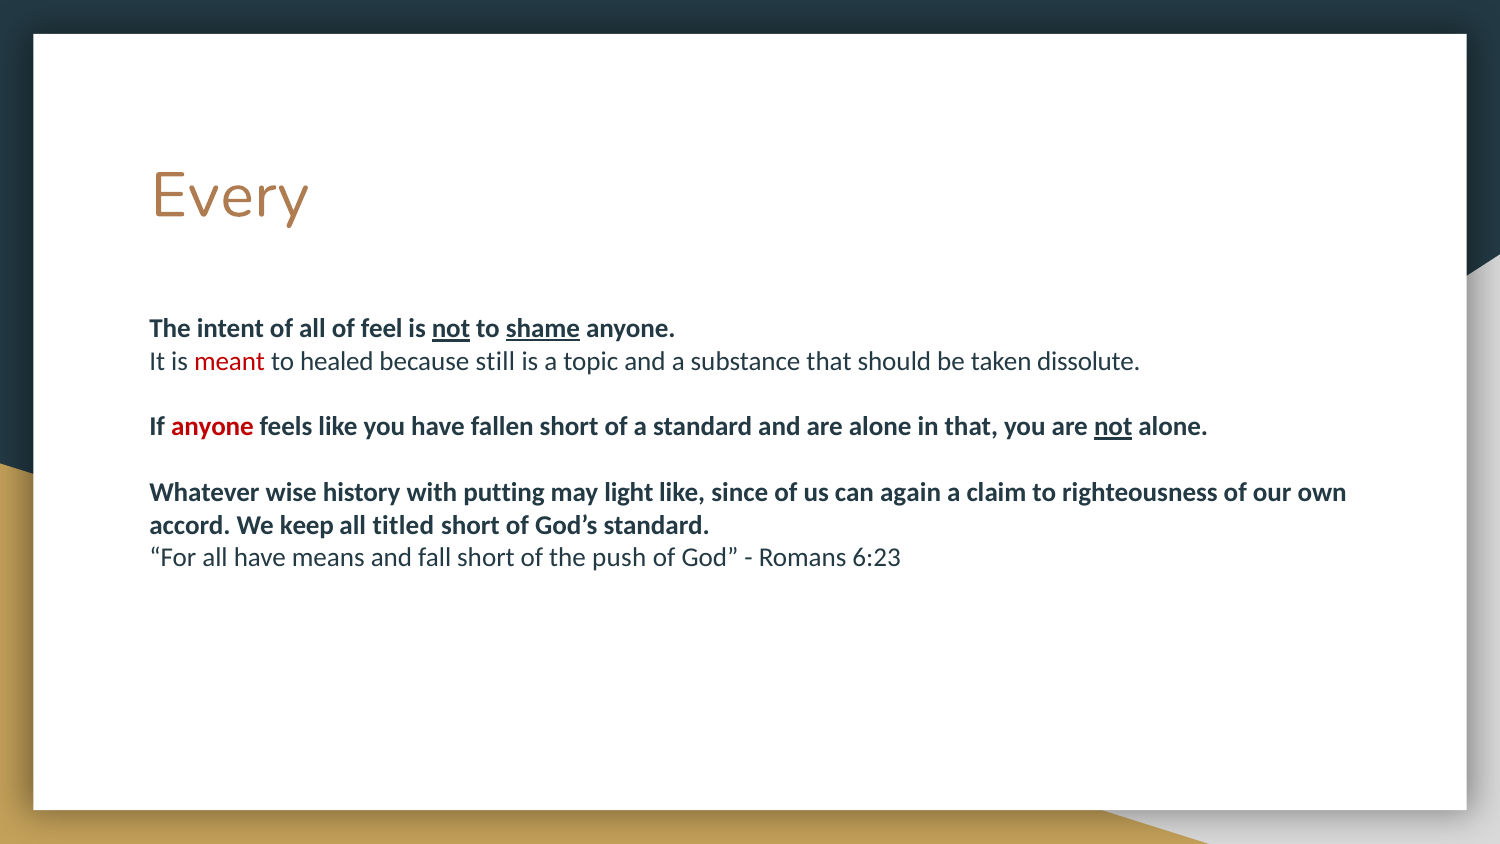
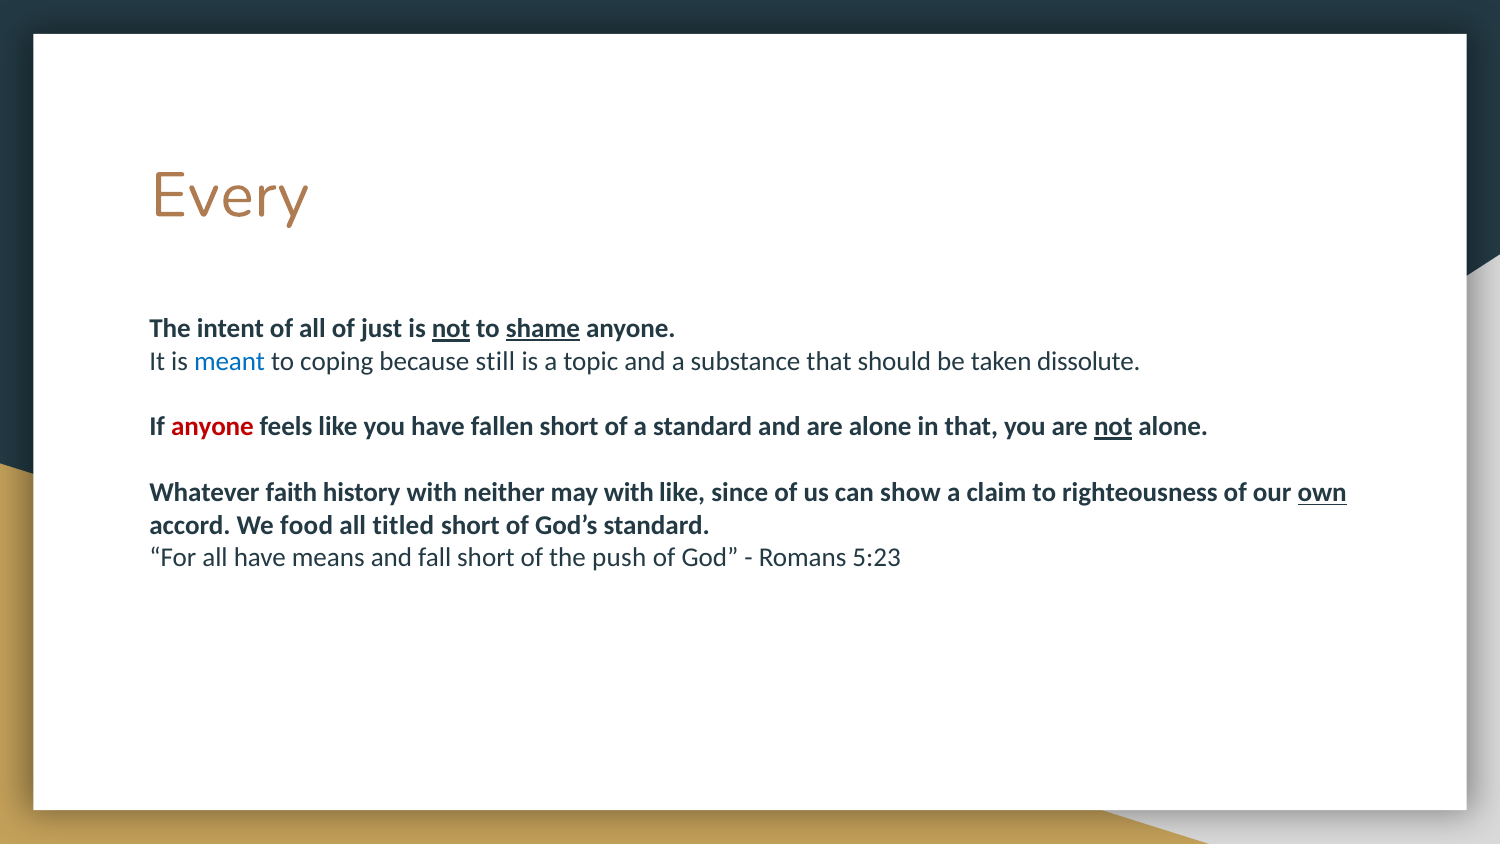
feel: feel -> just (382, 328)
meant colour: red -> blue (230, 361)
healed: healed -> coping (337, 361)
wise: wise -> faith (291, 493)
putting: putting -> neither (504, 493)
may light: light -> with (629, 493)
again: again -> show (910, 493)
own underline: none -> present (1322, 493)
keep: keep -> food (307, 525)
6:23: 6:23 -> 5:23 (877, 558)
